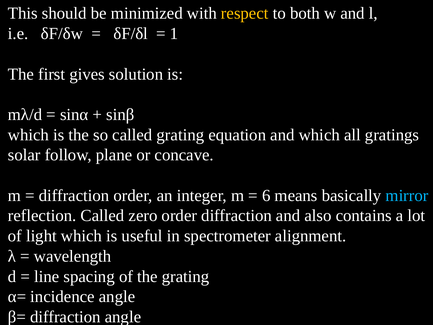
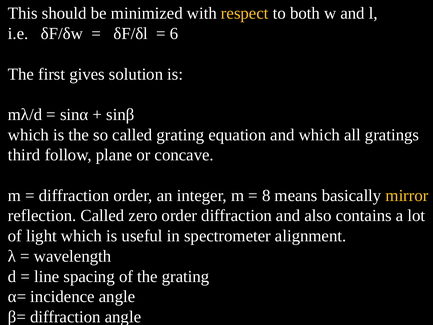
1: 1 -> 6 (174, 34)
solar: solar -> third (24, 155)
6: 6 -> 8 (266, 195)
mirror colour: light blue -> yellow (407, 195)
